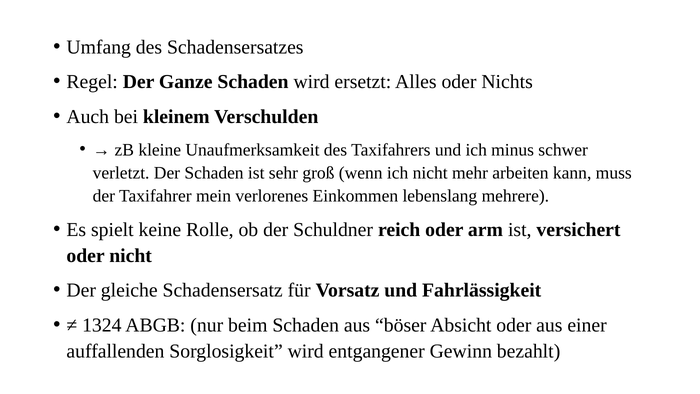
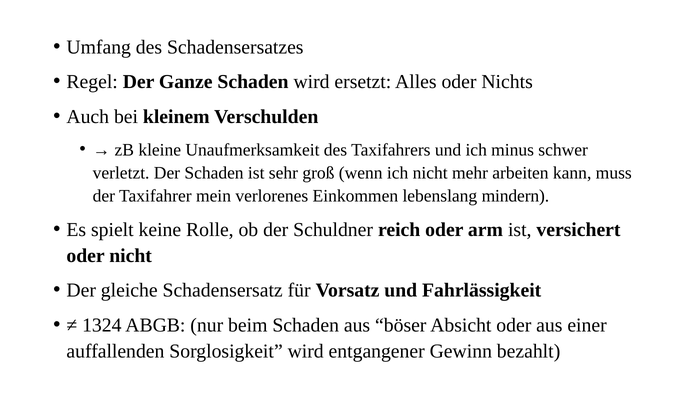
mehrere: mehrere -> mindern (515, 196)
